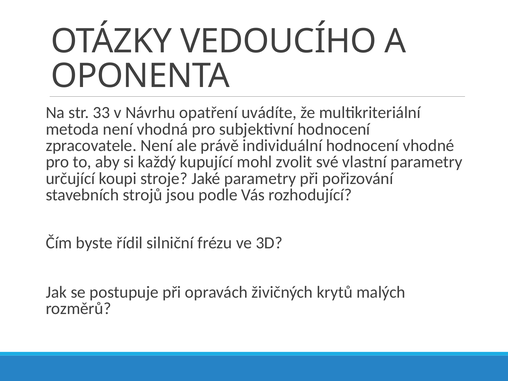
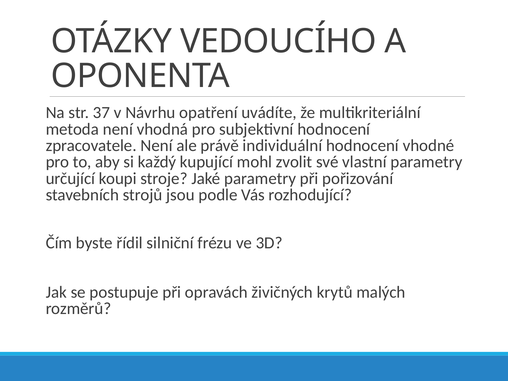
33: 33 -> 37 (102, 113)
